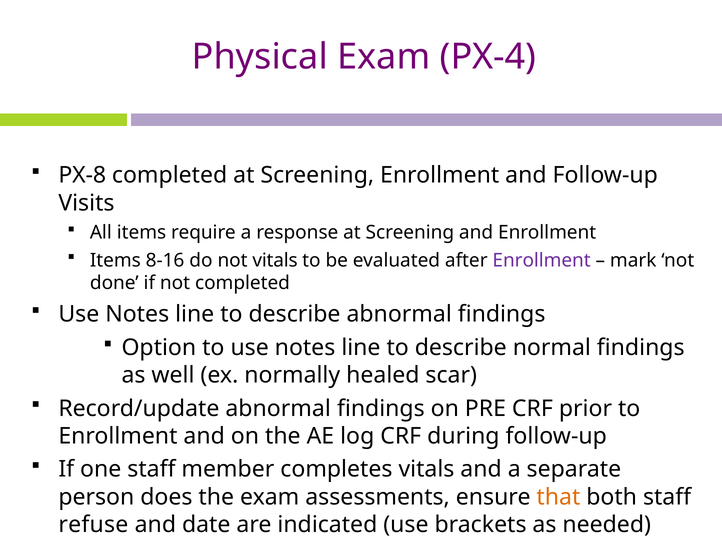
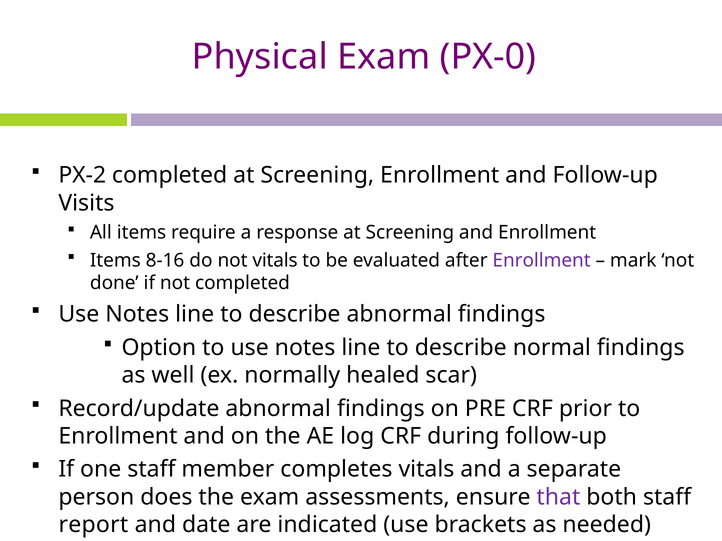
PX-4: PX-4 -> PX-0 (488, 57)
PX-8: PX-8 -> PX-2 (82, 175)
that colour: orange -> purple (558, 497)
refuse: refuse -> report (93, 525)
